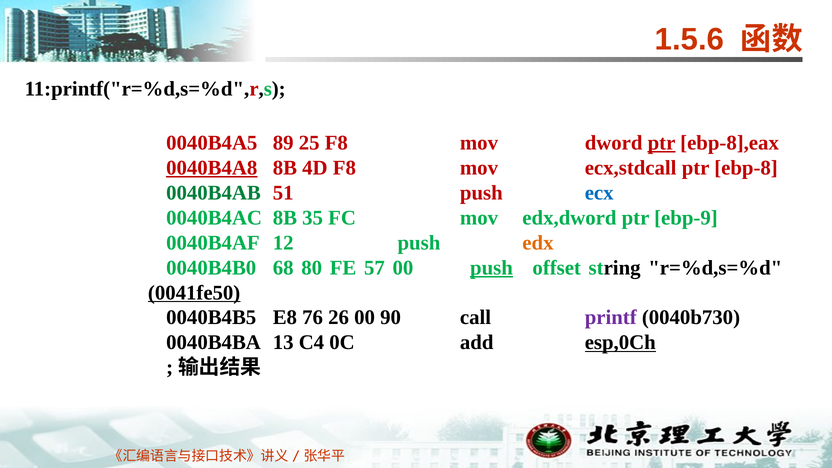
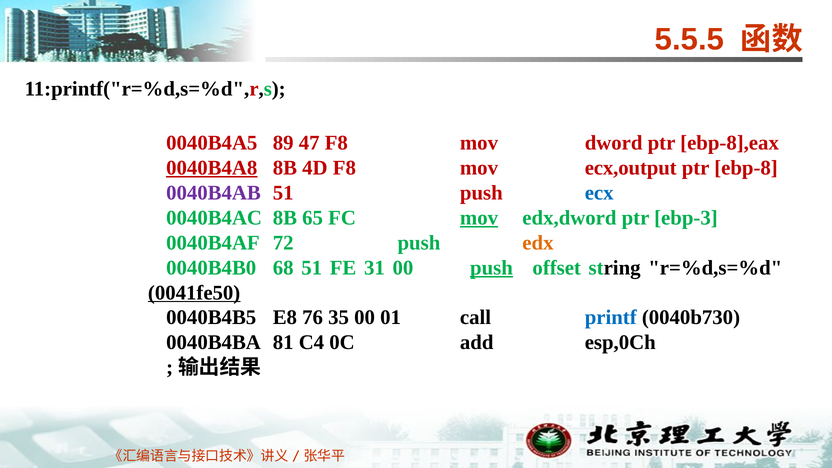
1.5.6: 1.5.6 -> 5.5.5 (690, 40)
25: 25 -> 47 (309, 143)
ptr underline: present -> none (662, 143)
ecx,stdcall: ecx,stdcall -> ecx,output (631, 168)
0040B4AB colour: green -> purple (214, 193)
35: 35 -> 65 (313, 218)
mov underline: none -> present (479, 218)
ebp-9: ebp-9 -> ebp-3 (686, 218)
12: 12 -> 72 (283, 243)
68 80: 80 -> 51 (312, 268)
57: 57 -> 31 (374, 268)
26: 26 -> 35 (339, 318)
90: 90 -> 01 (391, 318)
printf colour: purple -> blue (611, 318)
13: 13 -> 81 (283, 343)
esp,0Ch underline: present -> none (620, 343)
